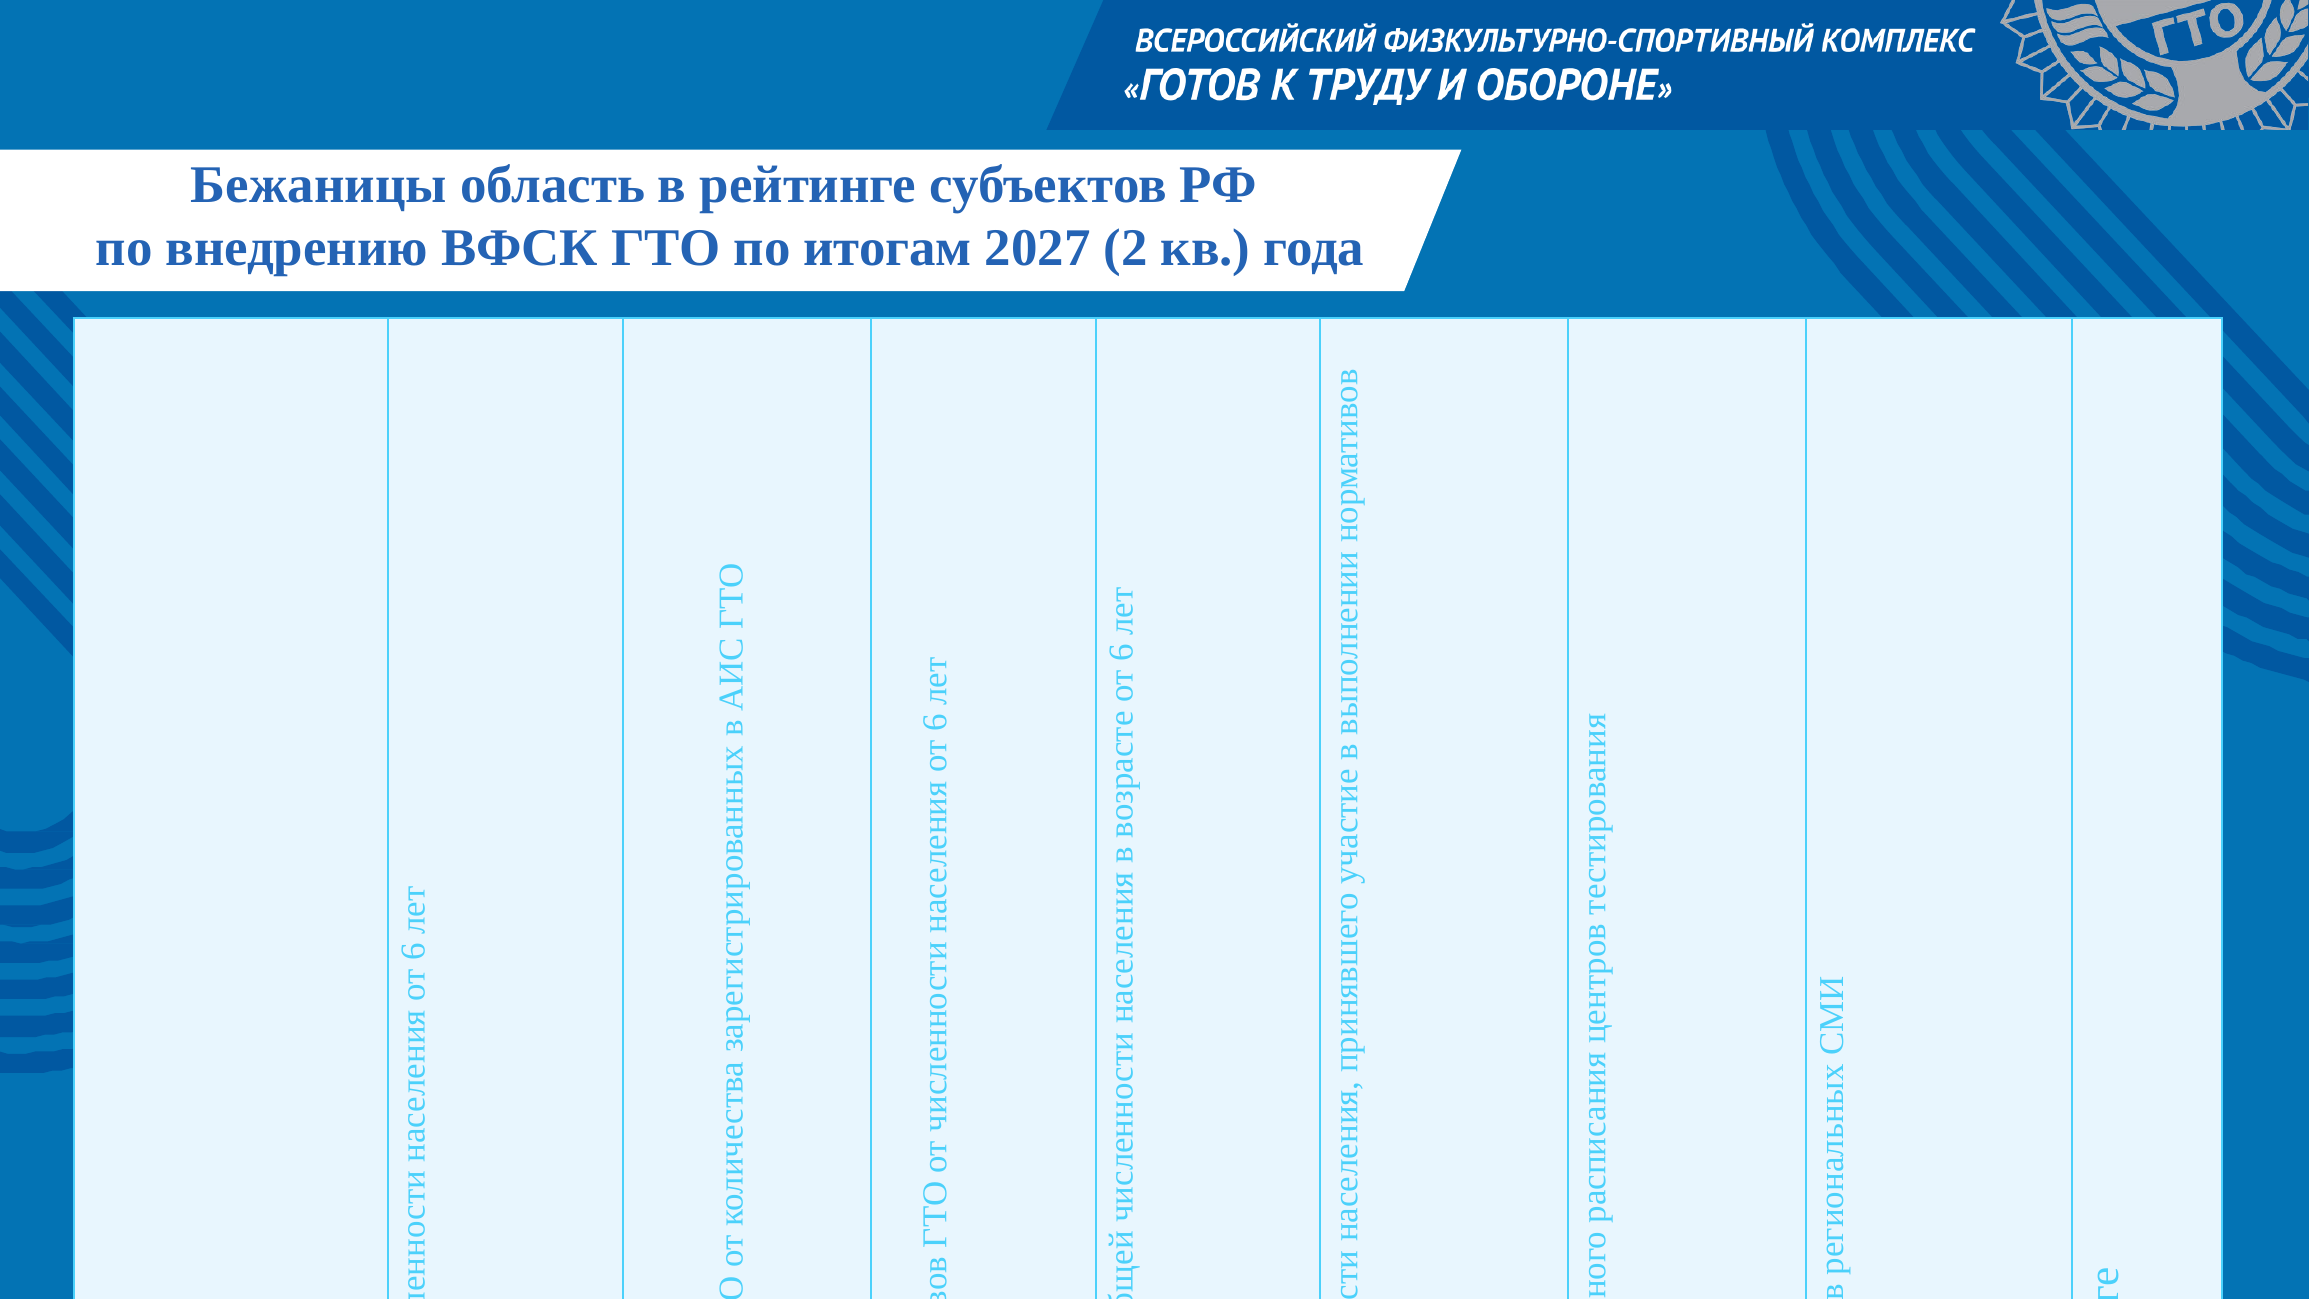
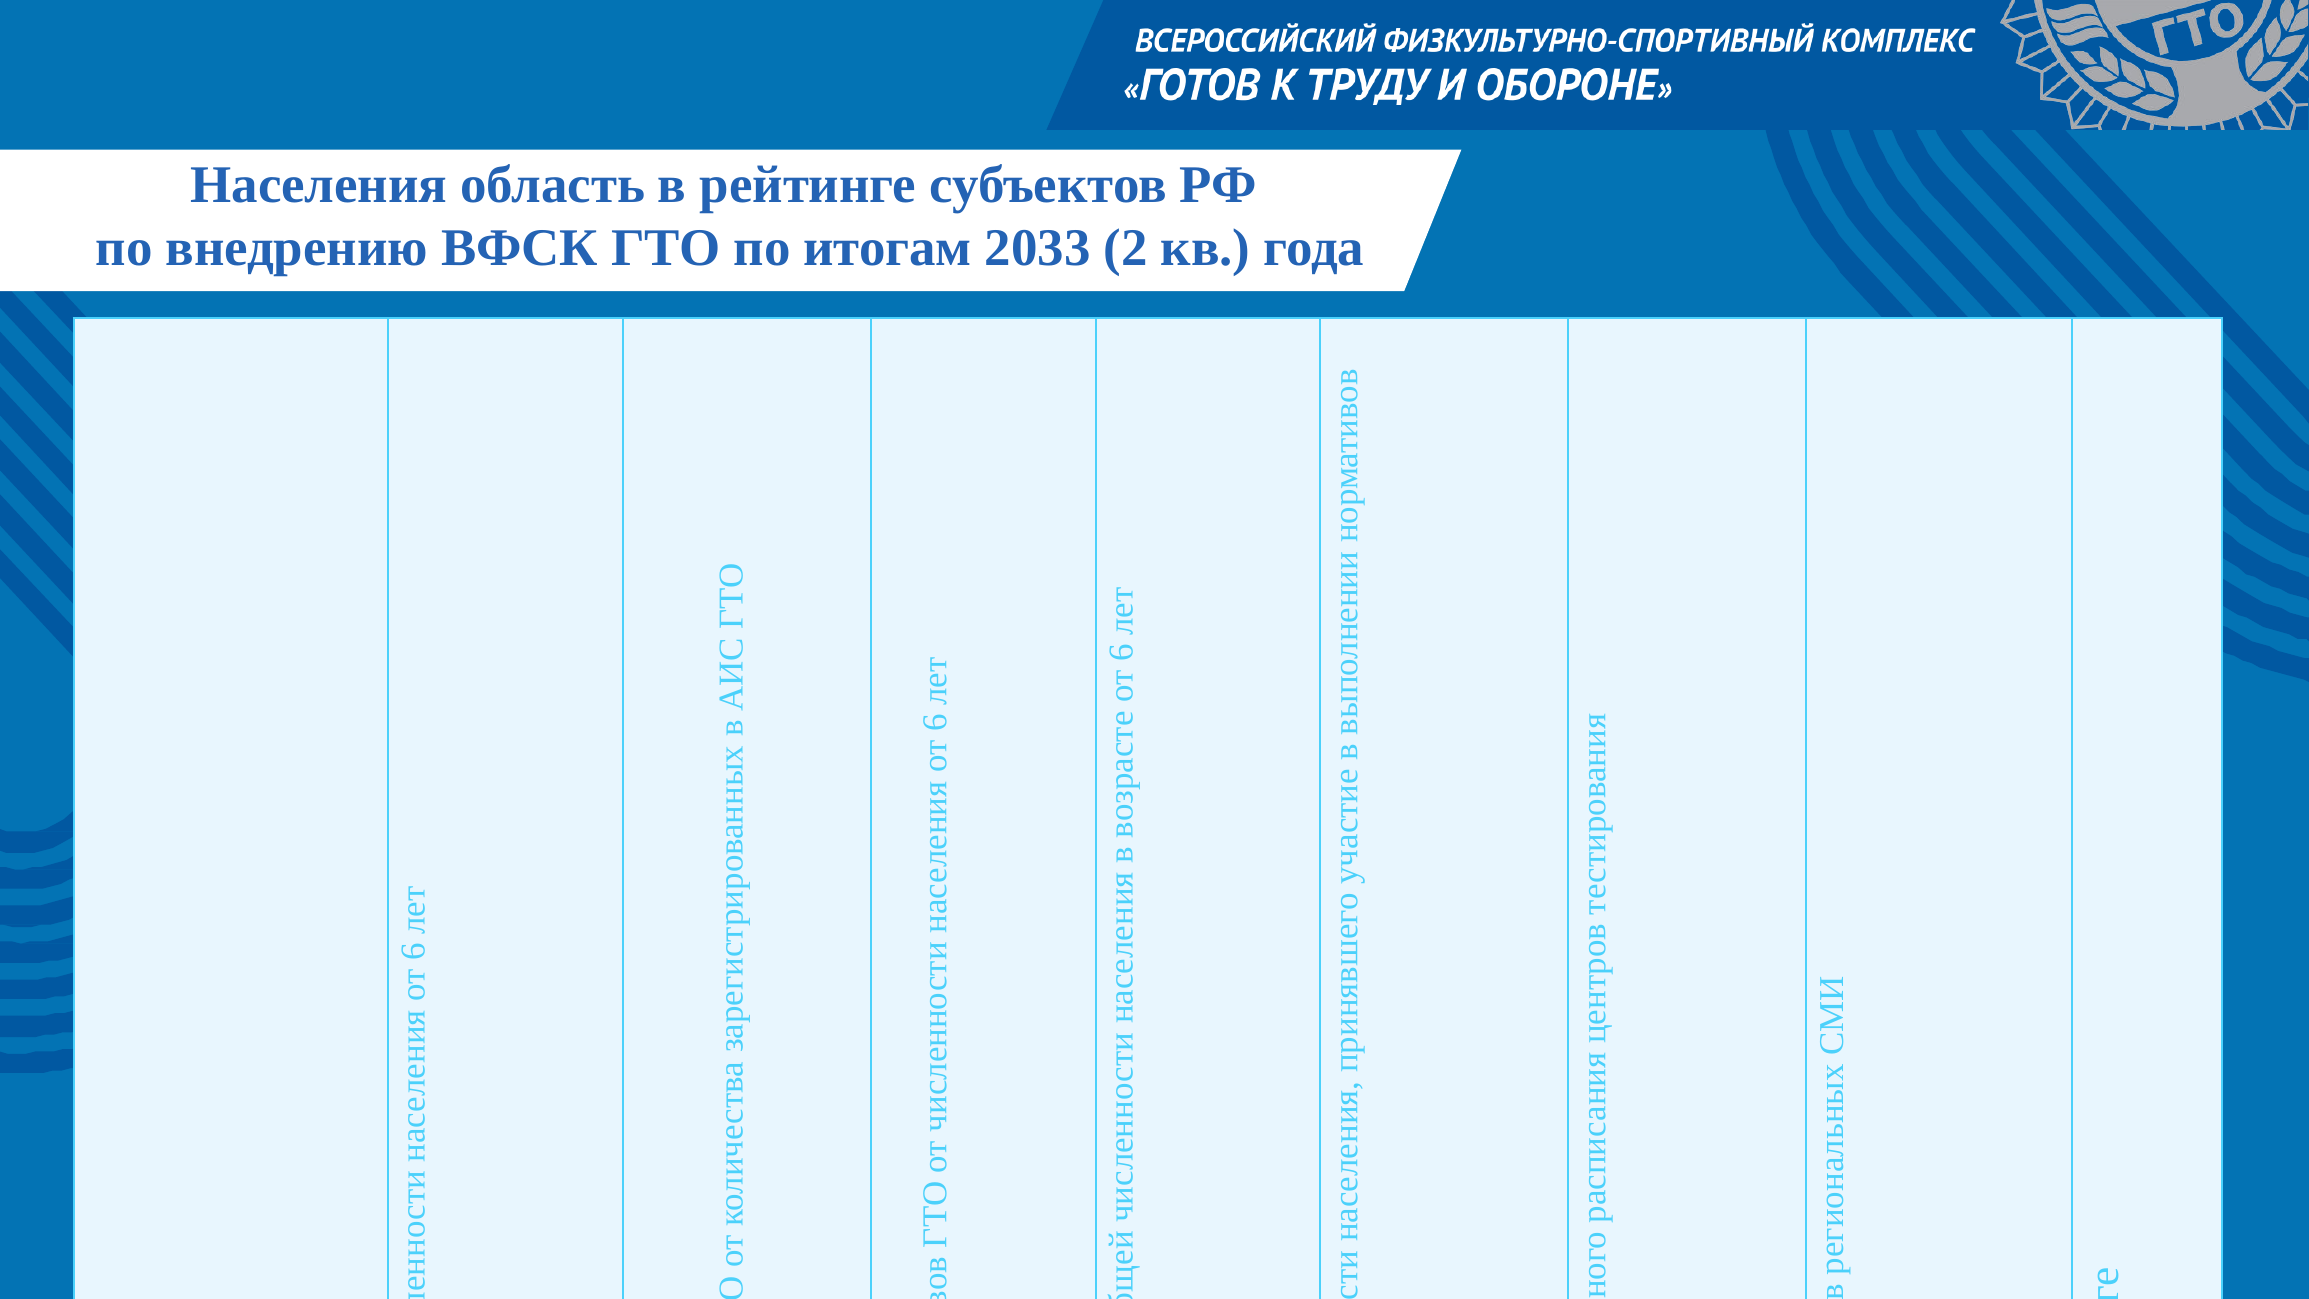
Бежаницы: Бежаницы -> Населения (319, 185)
2027: 2027 -> 2033 (1038, 248)
